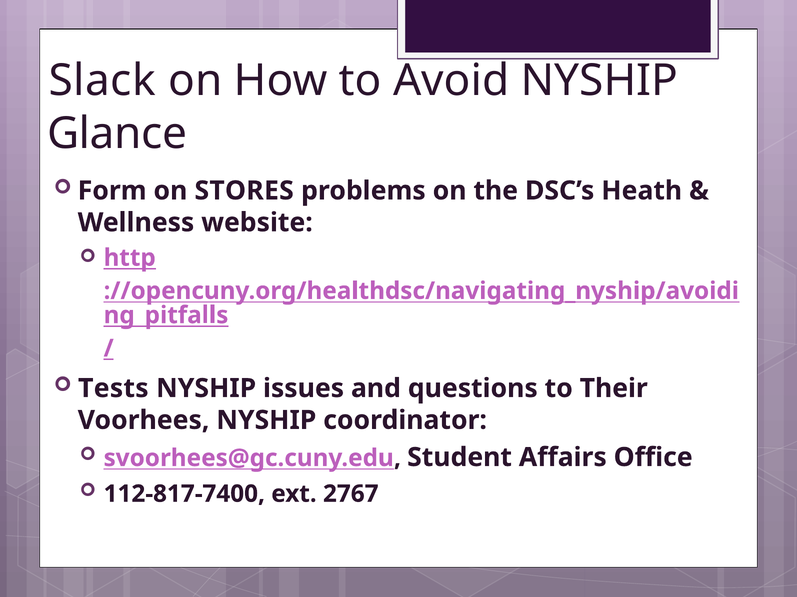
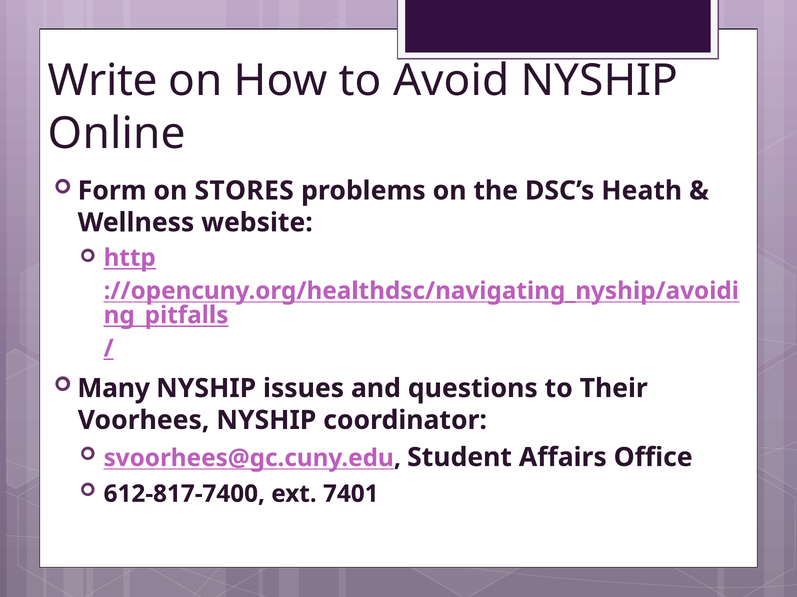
Slack: Slack -> Write (103, 81)
Glance: Glance -> Online (117, 134)
Tests: Tests -> Many (114, 389)
112-817-7400: 112-817-7400 -> 612-817-7400 (184, 494)
2767: 2767 -> 7401 (351, 494)
